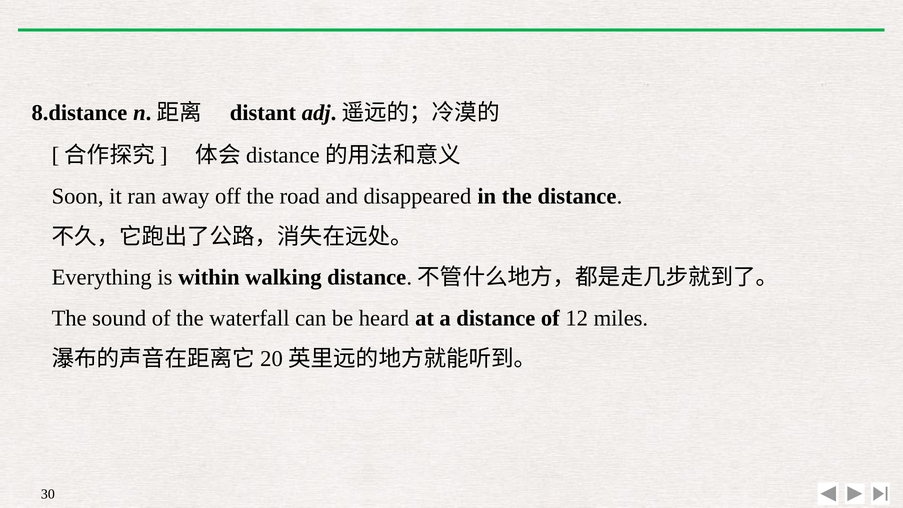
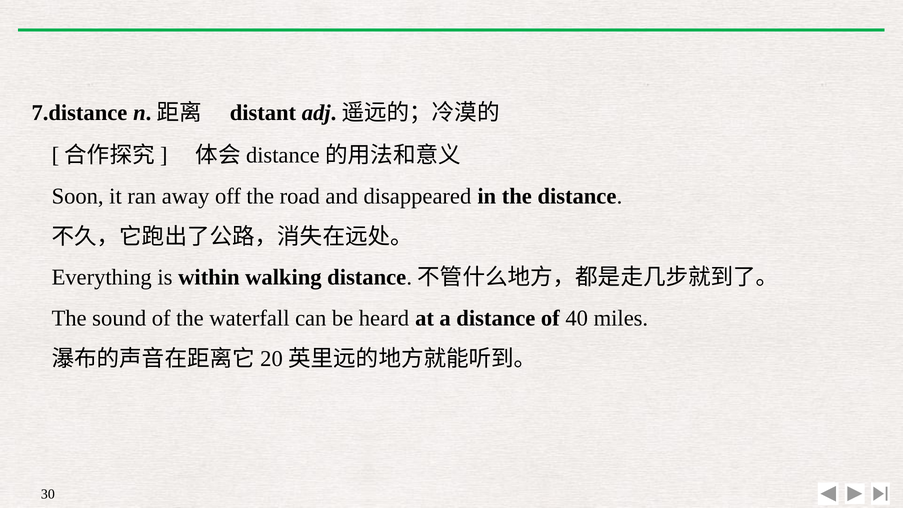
8.distance: 8.distance -> 7.distance (79, 113)
12: 12 -> 40 (577, 318)
